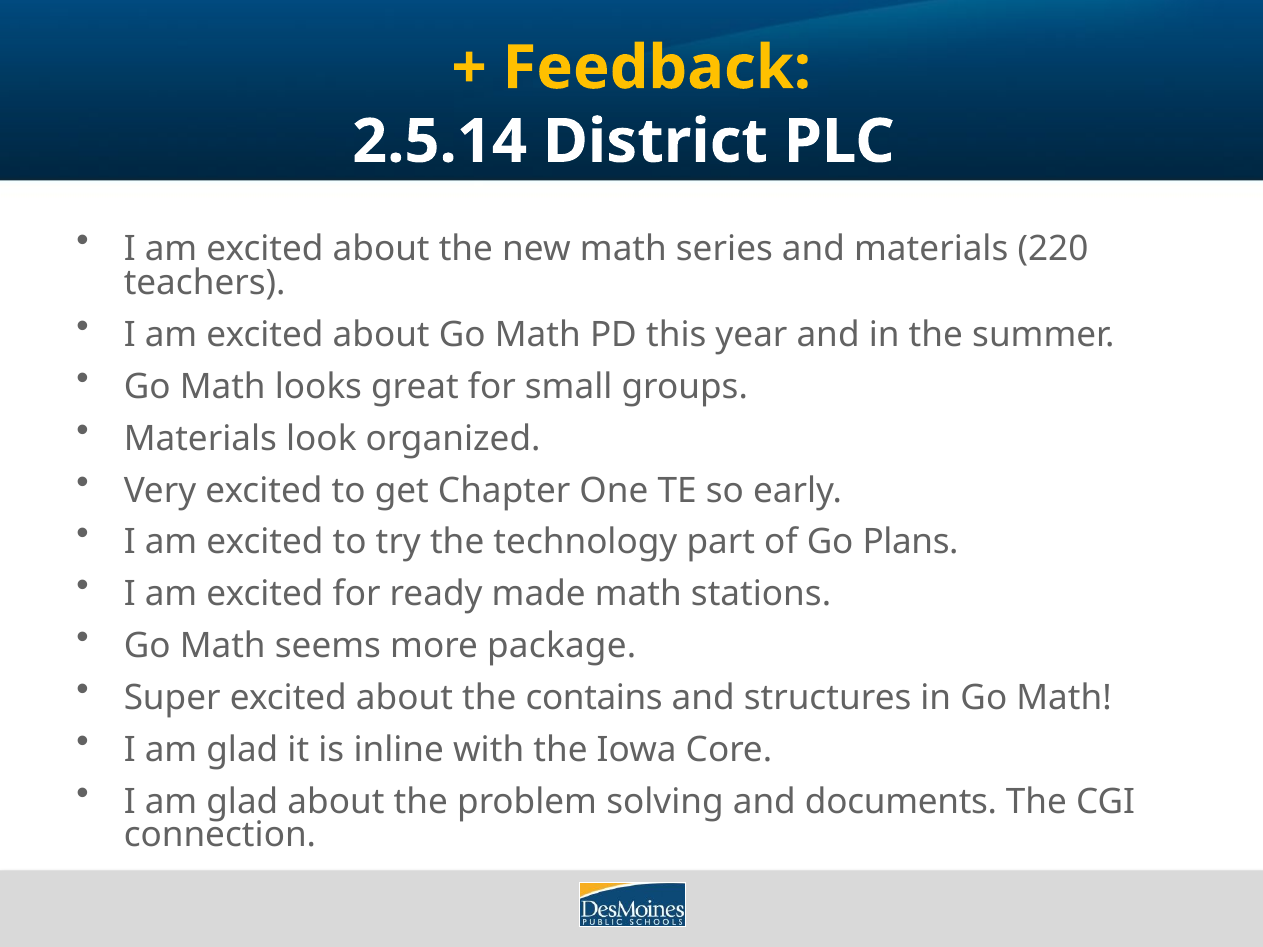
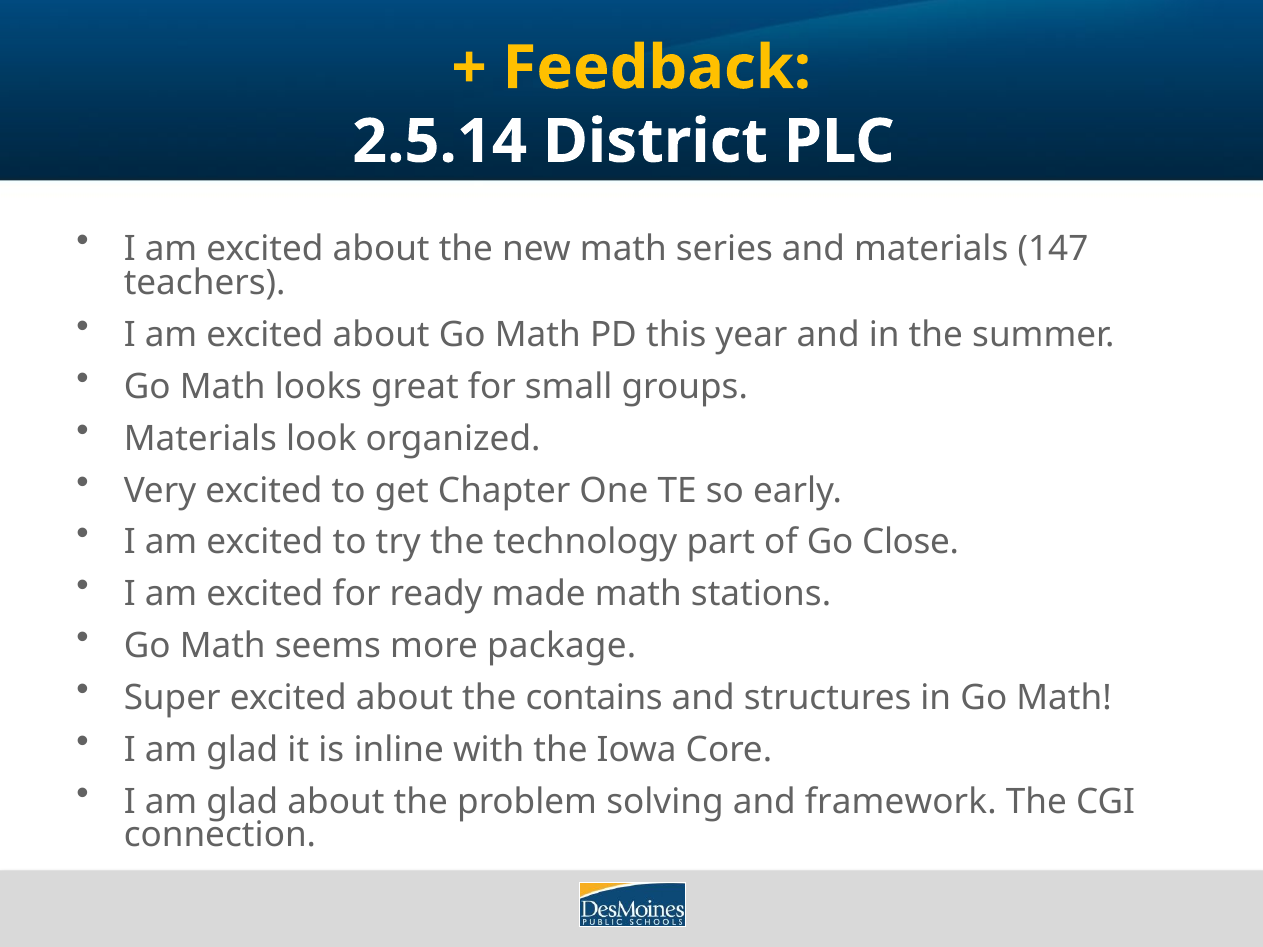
220: 220 -> 147 (1053, 249)
Plans: Plans -> Close (911, 542)
documents: documents -> framework (901, 802)
